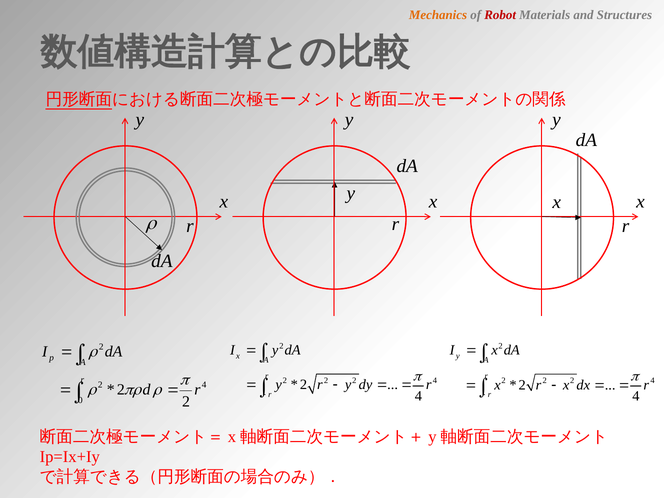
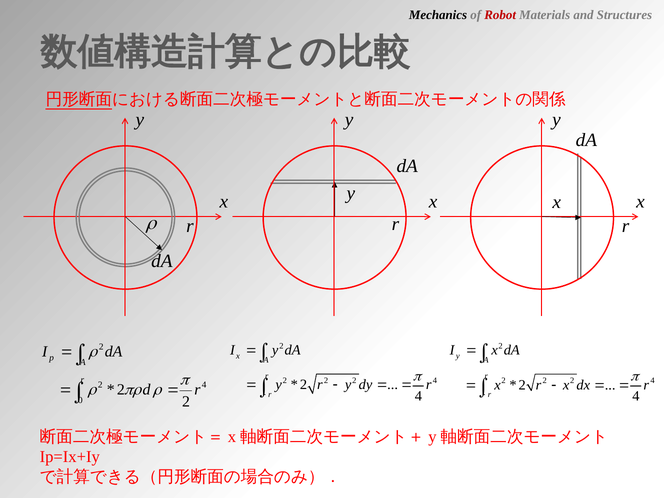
Mechanics colour: orange -> black (438, 15)
